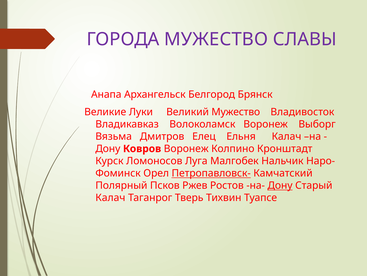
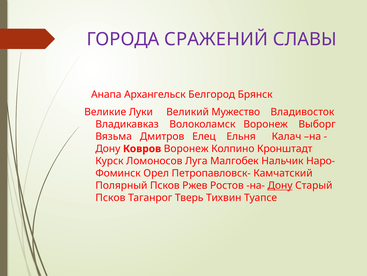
ГОРОДА МУЖЕСТВО: МУЖЕСТВО -> СРАЖЕНИЙ (216, 39)
Петропавловск- underline: present -> none (211, 173)
Калач: Калач -> Псков (110, 197)
